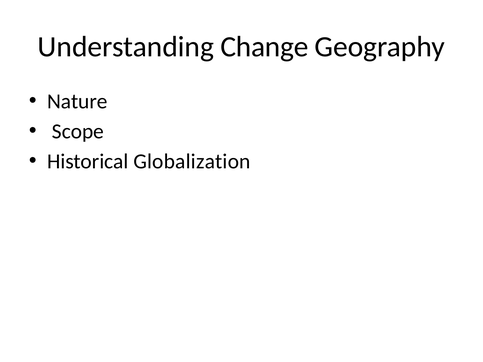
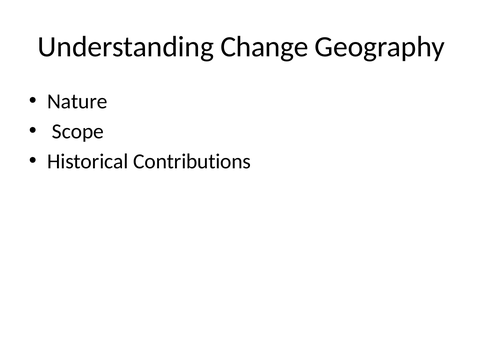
Globalization: Globalization -> Contributions (192, 161)
